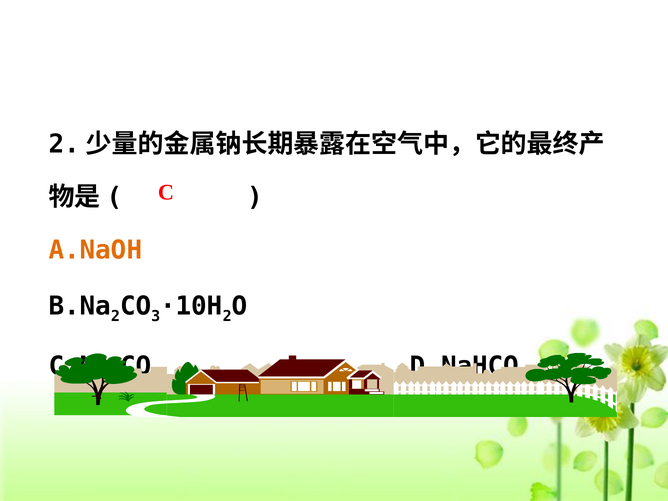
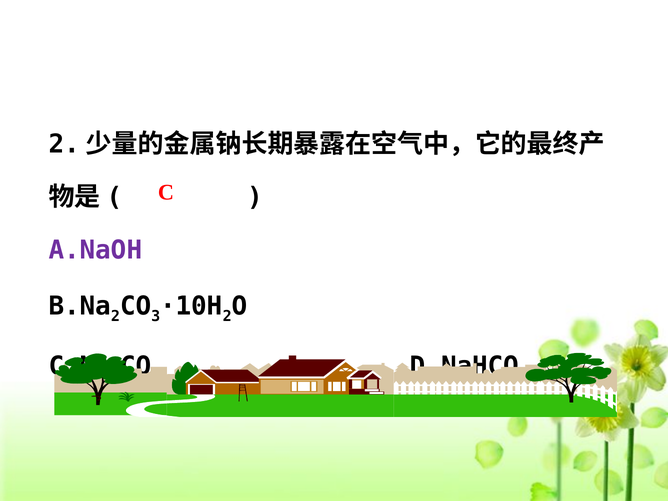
A.NaOH colour: orange -> purple (95, 250)
